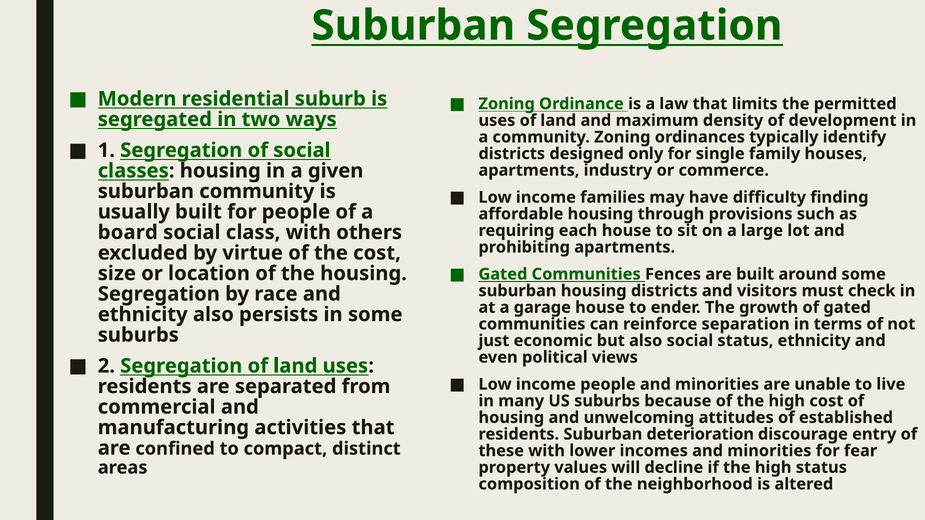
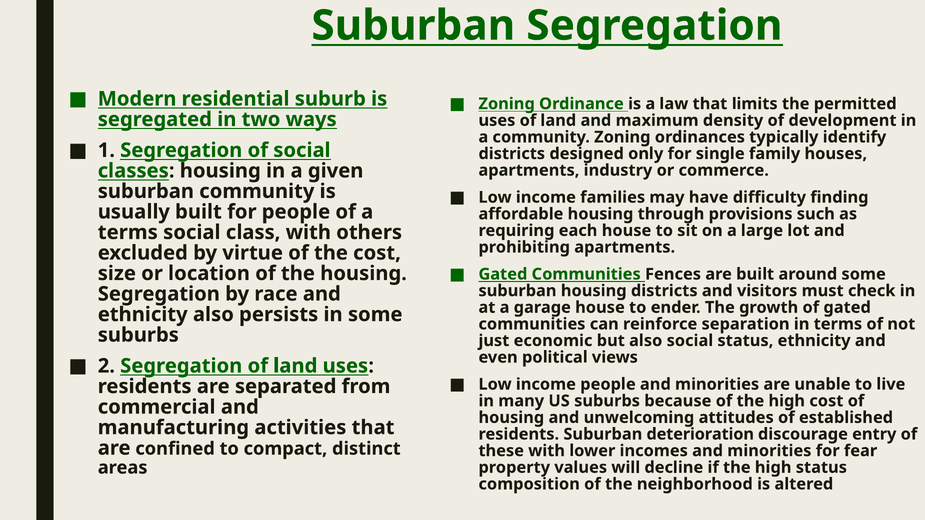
board: board -> terms (128, 232)
